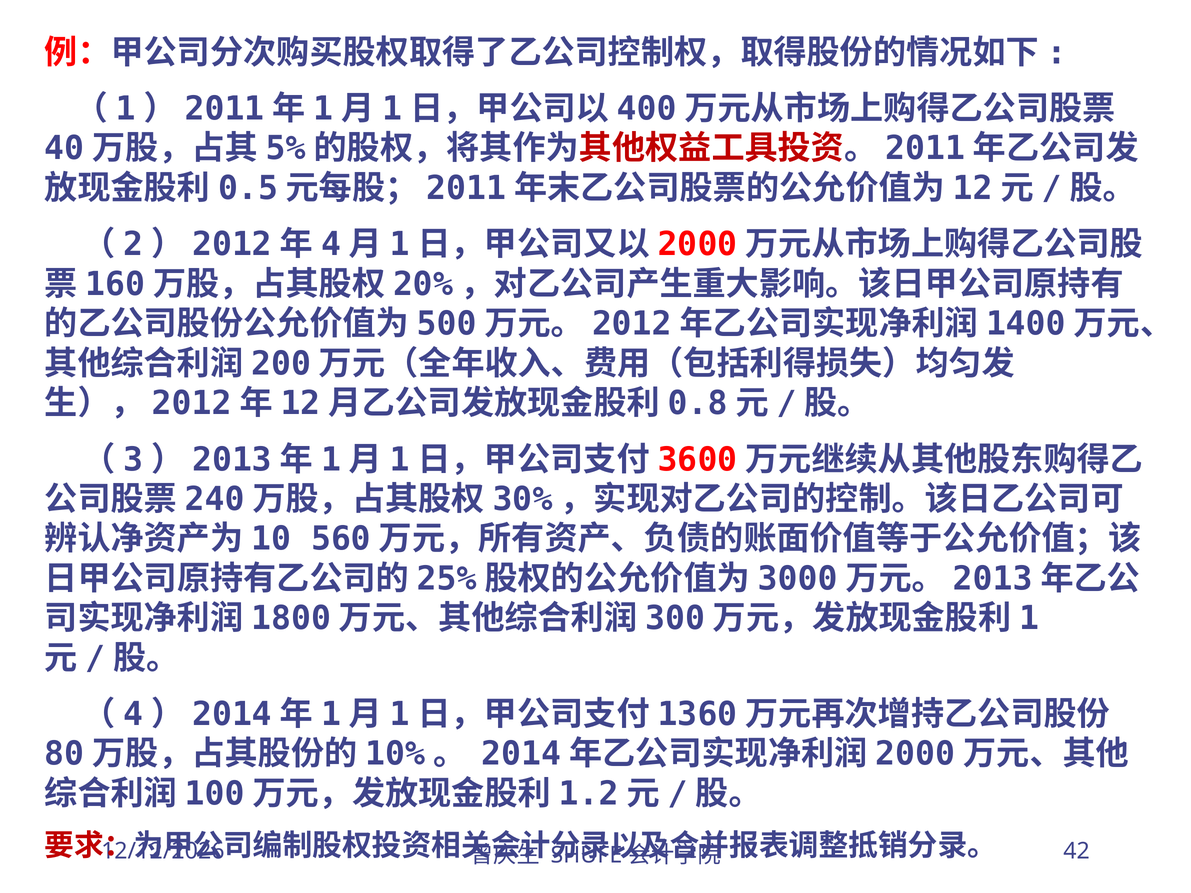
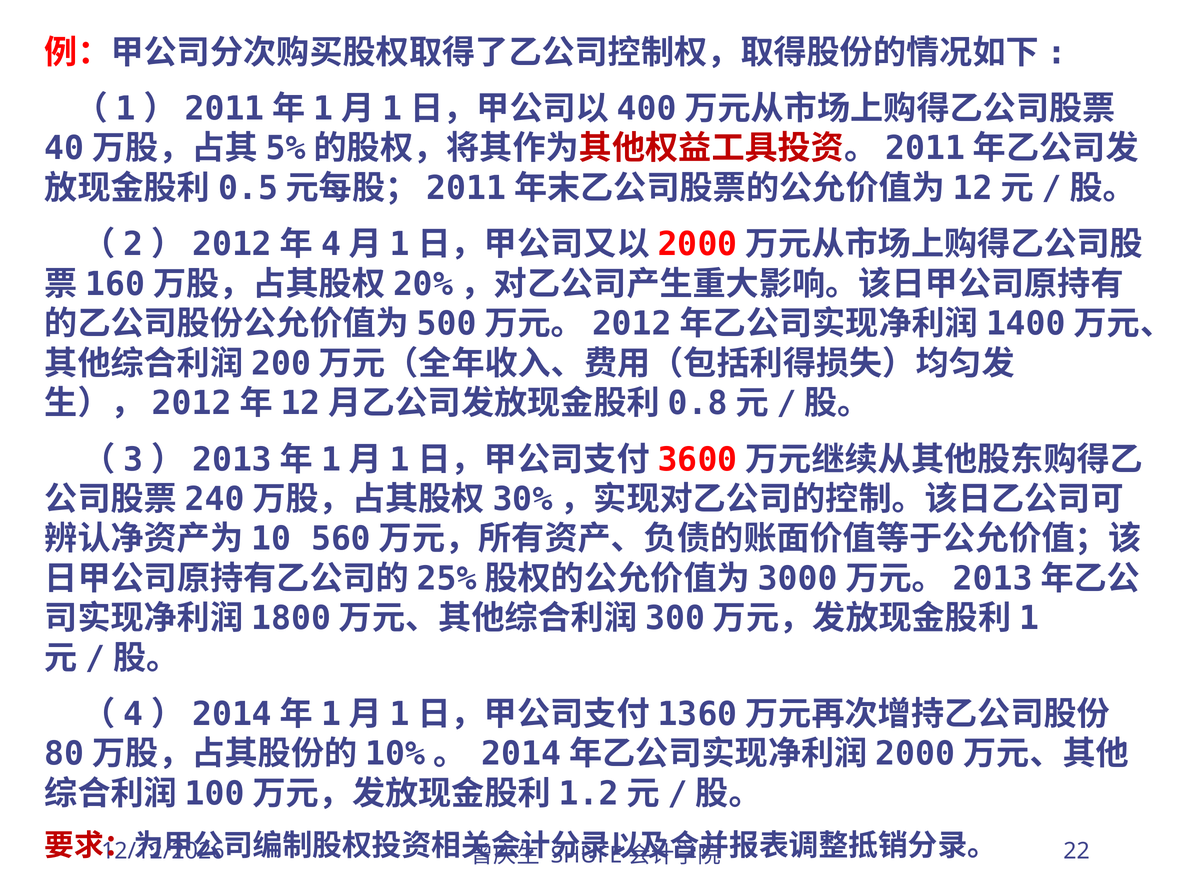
42: 42 -> 22 (1077, 851)
